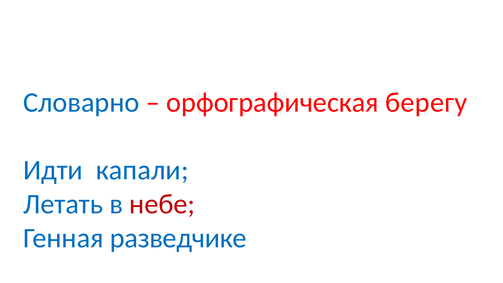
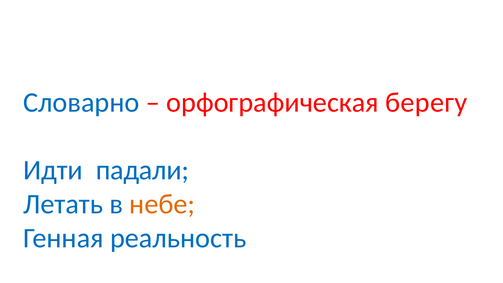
капали: капали -> падали (142, 170)
небе colour: red -> orange (162, 204)
разведчике: разведчике -> реальность (178, 238)
